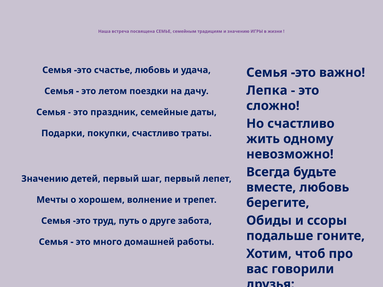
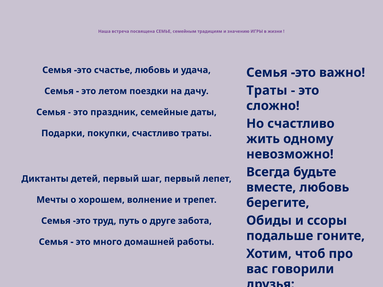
Лепка: Лепка -> Траты (267, 90)
Значению: Значению -> Диктанты (45, 179)
